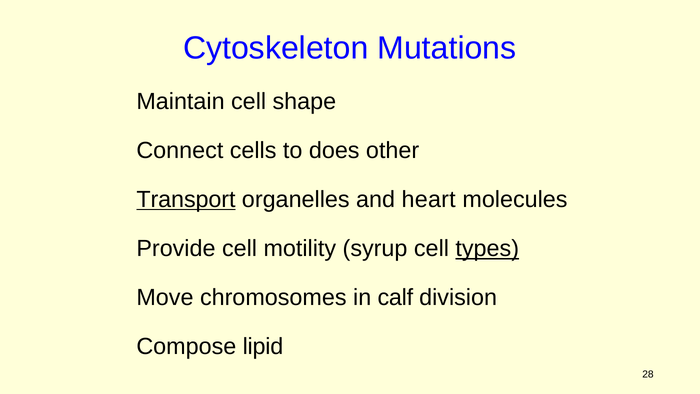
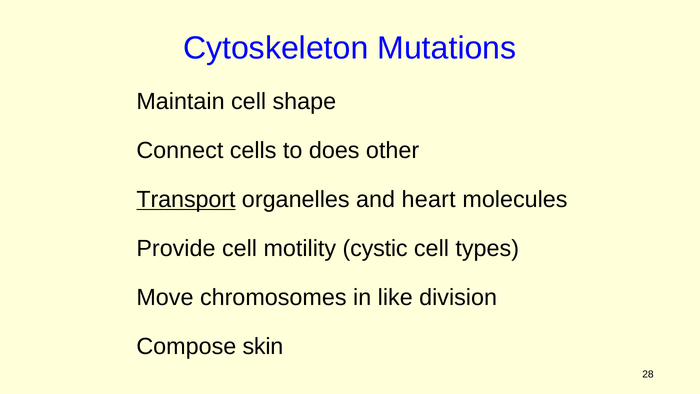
syrup: syrup -> cystic (375, 248)
types underline: present -> none (487, 248)
calf: calf -> like (395, 297)
lipid: lipid -> skin (263, 346)
